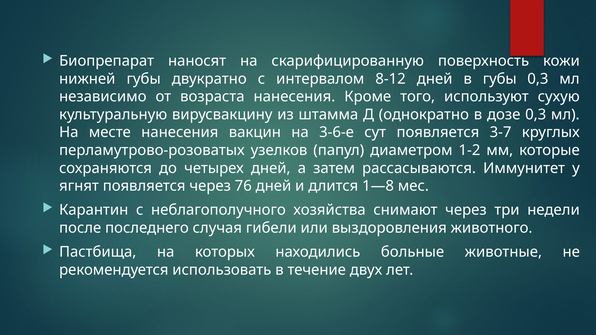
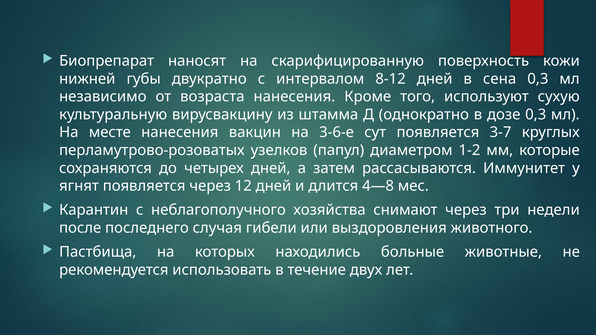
в губы: губы -> сена (500, 79)
76: 76 -> 12 (243, 186)
1—8: 1—8 -> 4—8 (378, 186)
